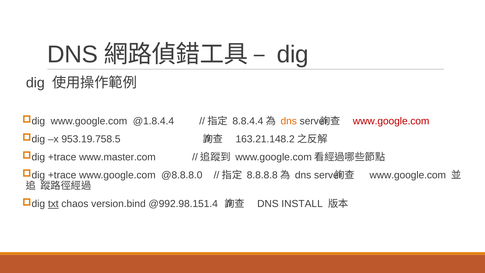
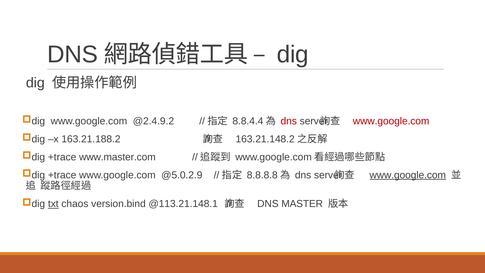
@1.8.4.4: @1.8.4.4 -> @2.4.9.2 (153, 121)
dns colour: orange -> red (289, 121)
953.19.758.5: 953.19.758.5 -> 163.21.188.2 (91, 139)
@8.8.8.0: @8.8.8.0 -> @5.0.2.9 (182, 175)
www.google.com underline: none -> present (408, 175)
@992.98.151.4: @992.98.151.4 -> @113.21.148.1 (183, 204)
INSTALL: INSTALL -> MASTER (302, 204)
